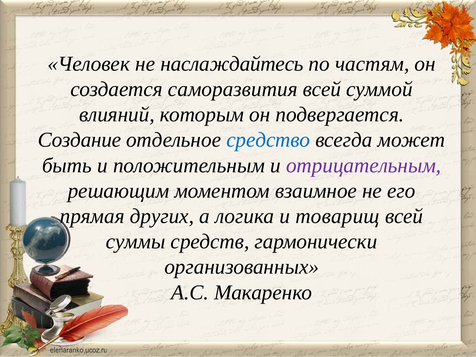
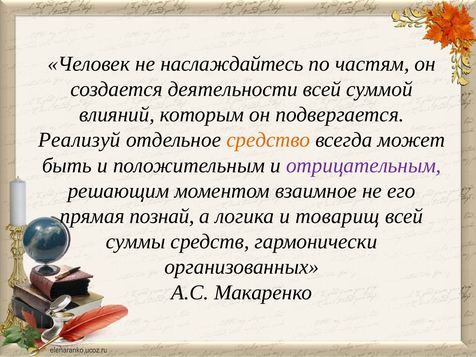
саморазвития: саморазвития -> деятельности (233, 89)
Создание: Создание -> Реализуй (79, 140)
средство colour: blue -> orange (268, 140)
других: других -> познай (162, 216)
